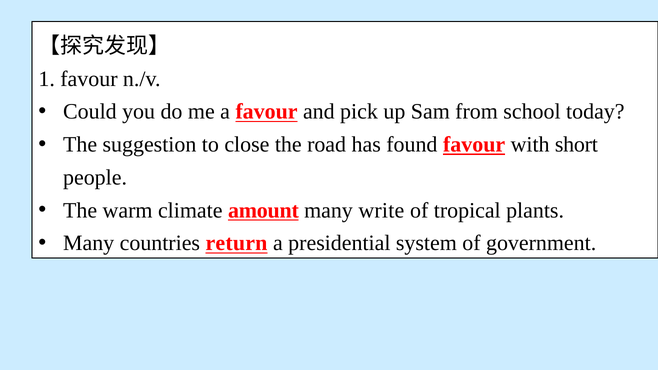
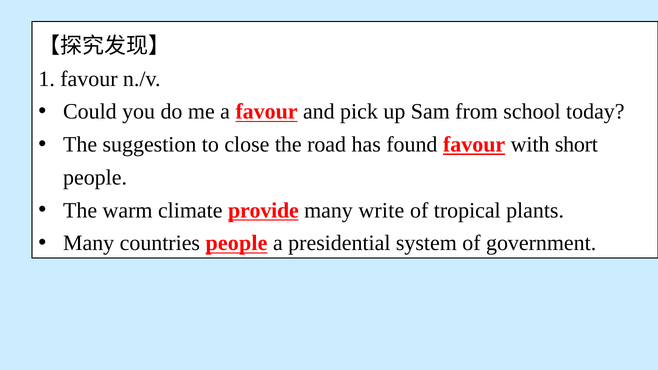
amount: amount -> provide (263, 210)
countries return: return -> people (236, 243)
